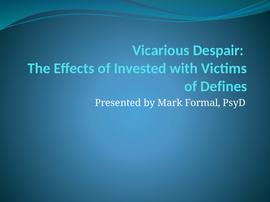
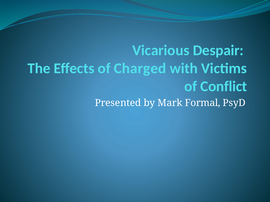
Invested: Invested -> Charged (140, 69)
Defines: Defines -> Conflict (224, 87)
